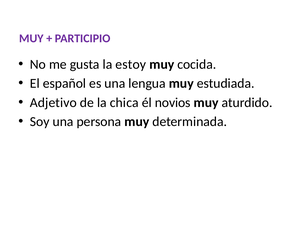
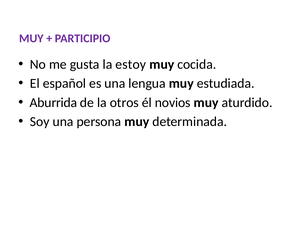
Adjetivo: Adjetivo -> Aburrida (53, 103)
chica: chica -> otros (124, 103)
